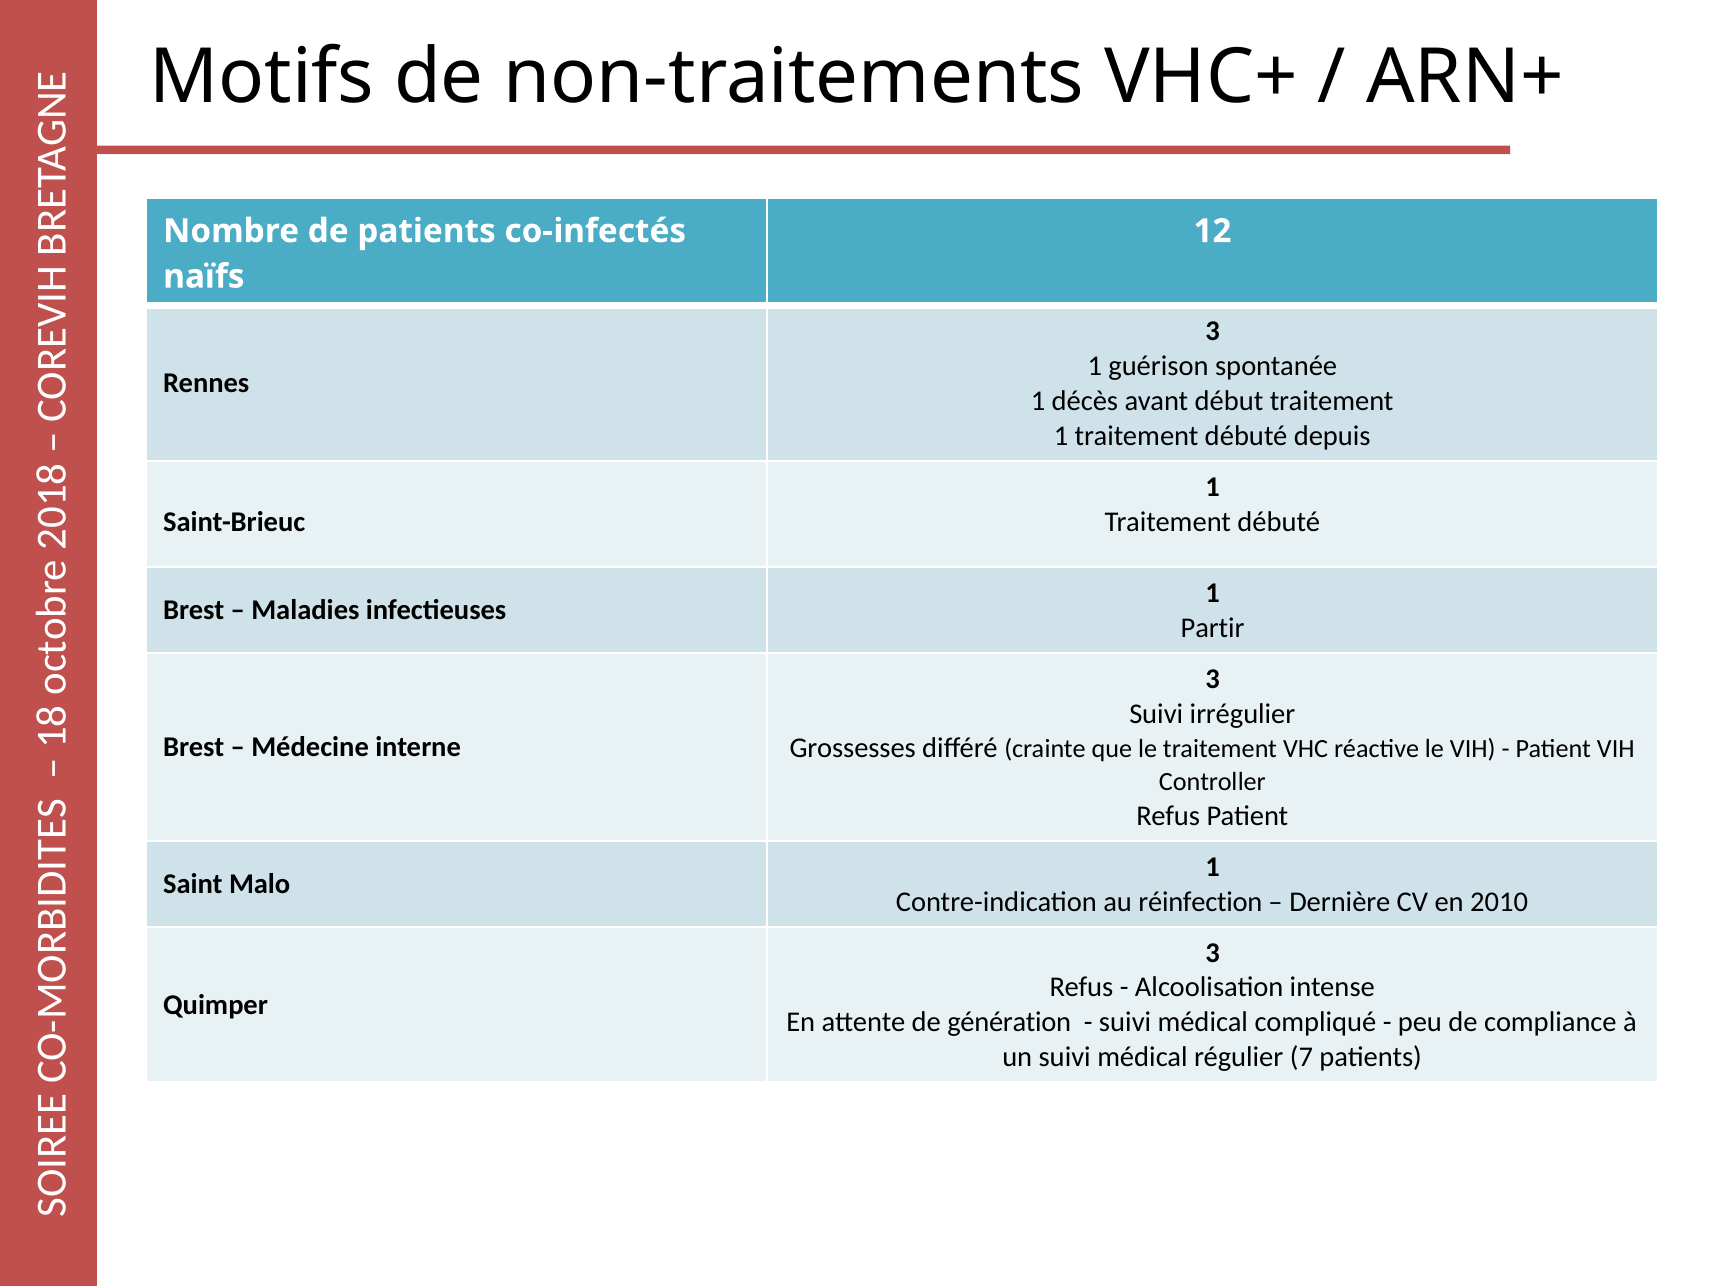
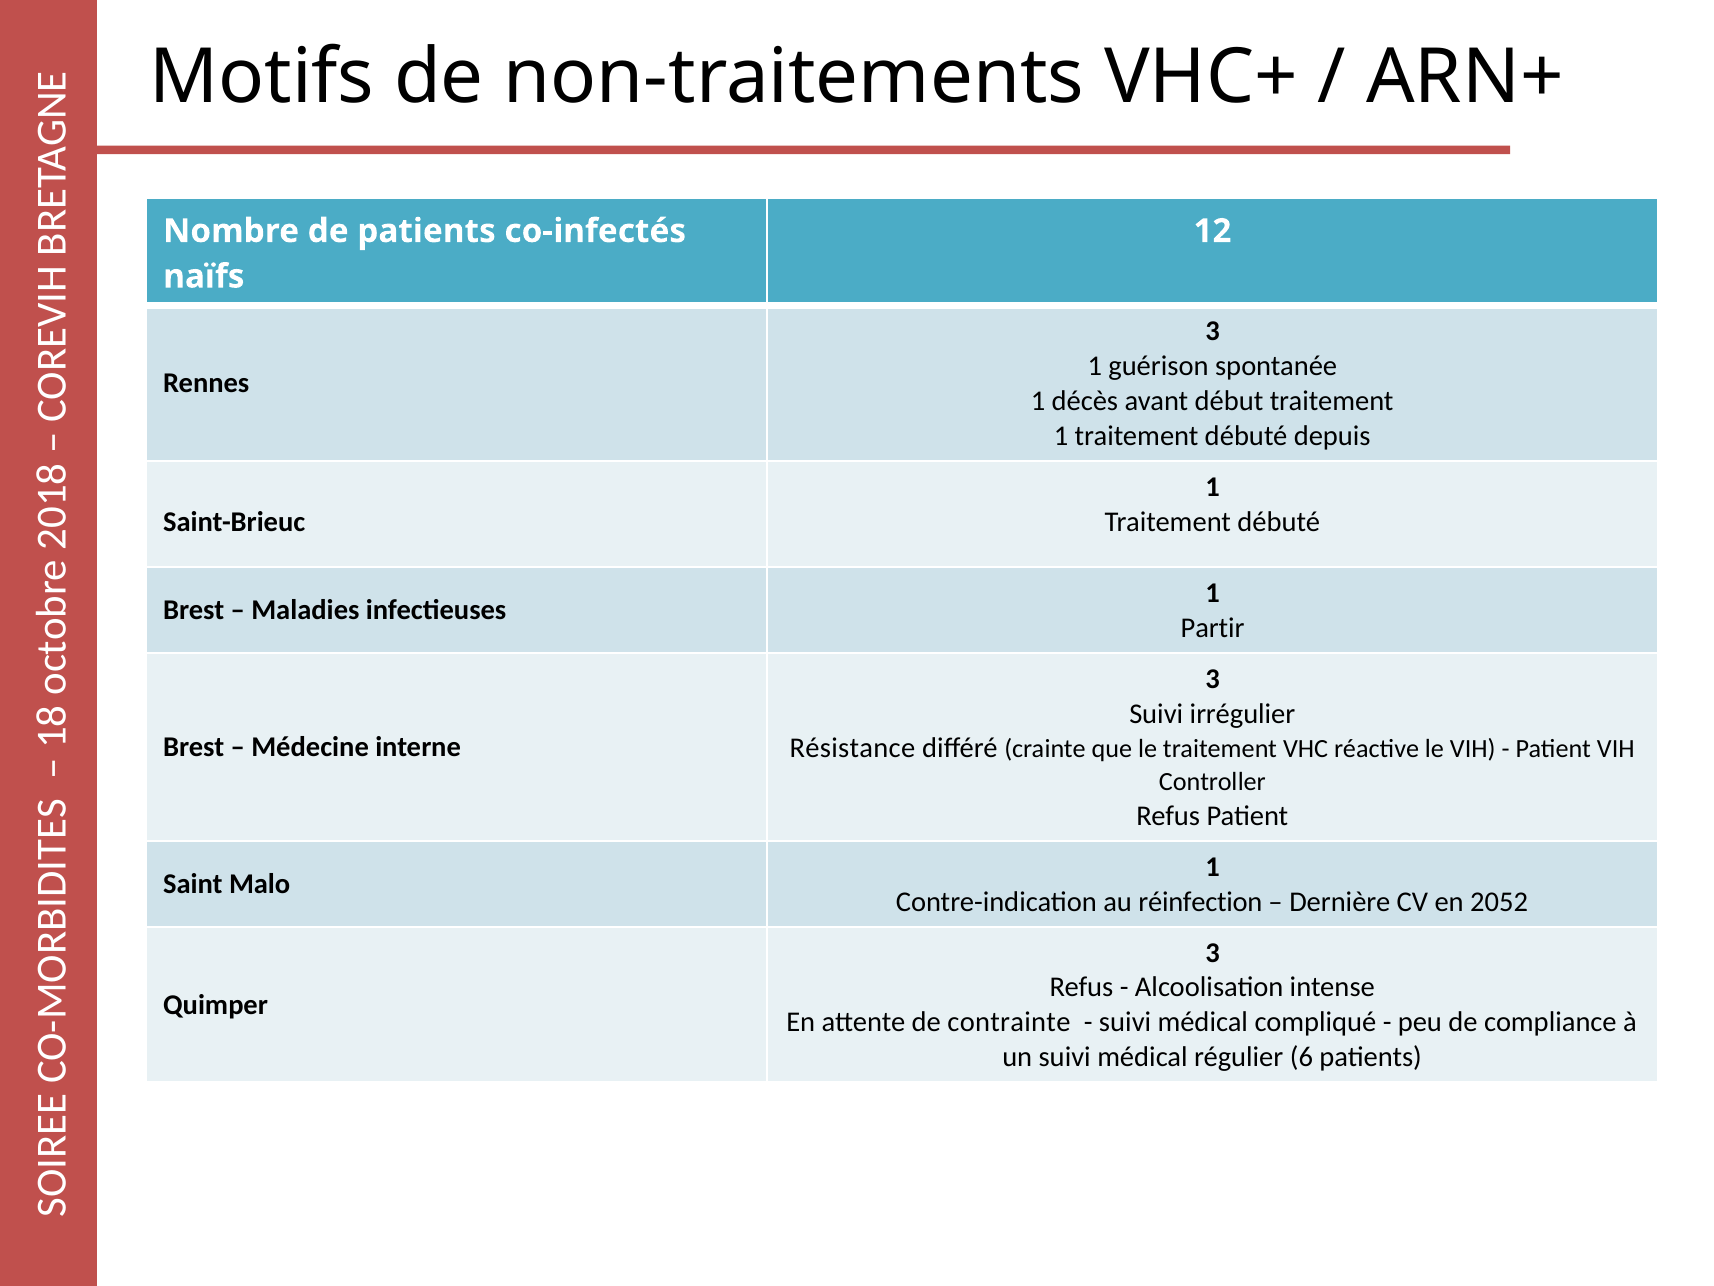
Grossesses: Grossesses -> Résistance (852, 748)
2010: 2010 -> 2052 (1499, 901)
génération: génération -> contrainte (1009, 1022)
7: 7 -> 6 (1301, 1057)
